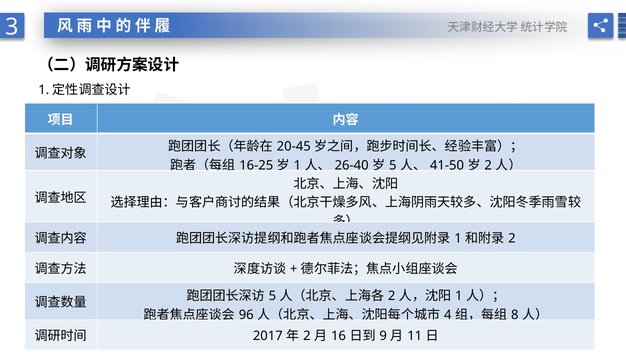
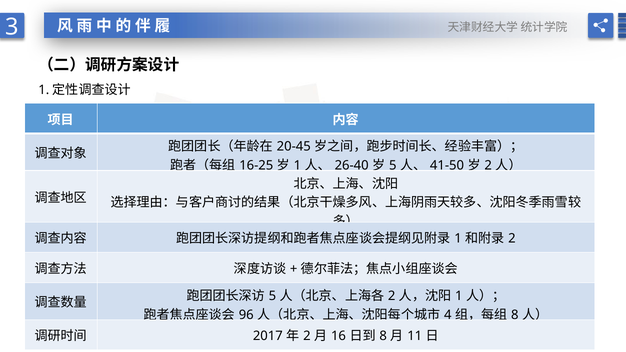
9: 9 -> 8 (383, 336)
